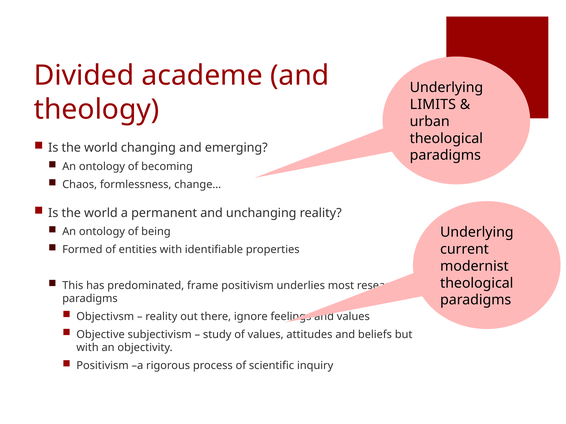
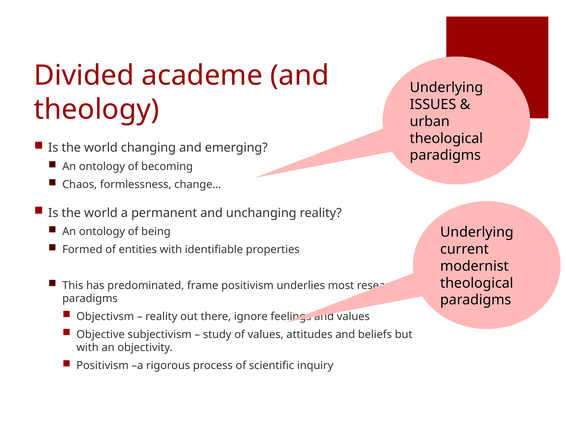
LIMITS: LIMITS -> ISSUES (433, 105)
